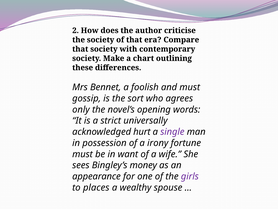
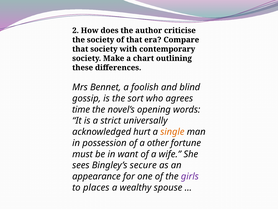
and must: must -> blind (190, 87)
only: only -> time (81, 109)
single colour: purple -> orange (172, 132)
irony: irony -> other (158, 143)
money: money -> secure (143, 165)
